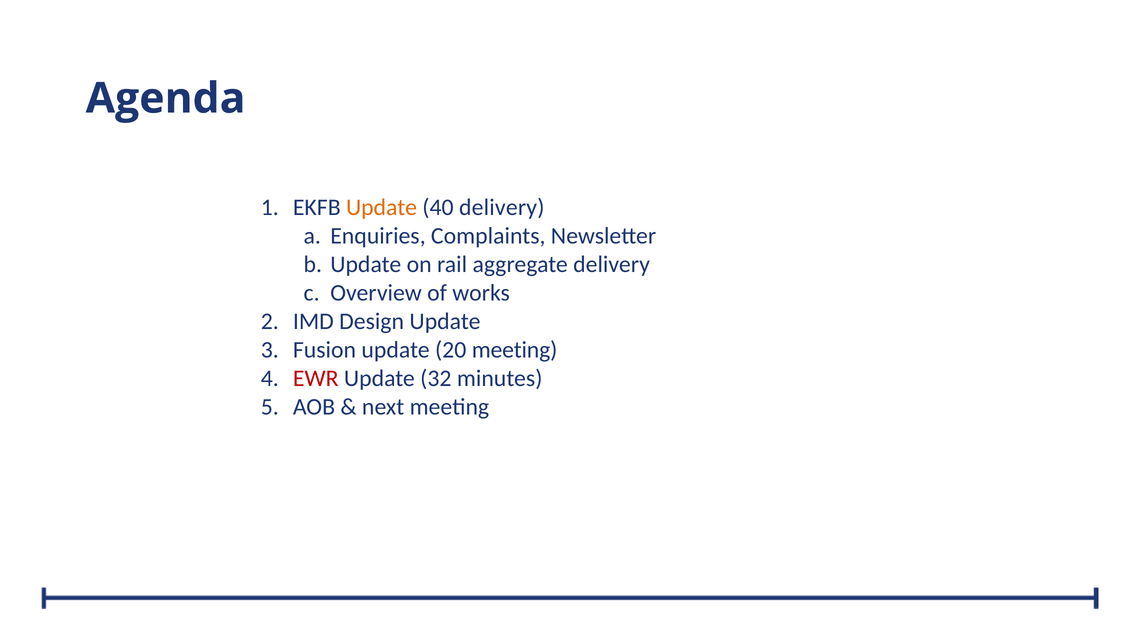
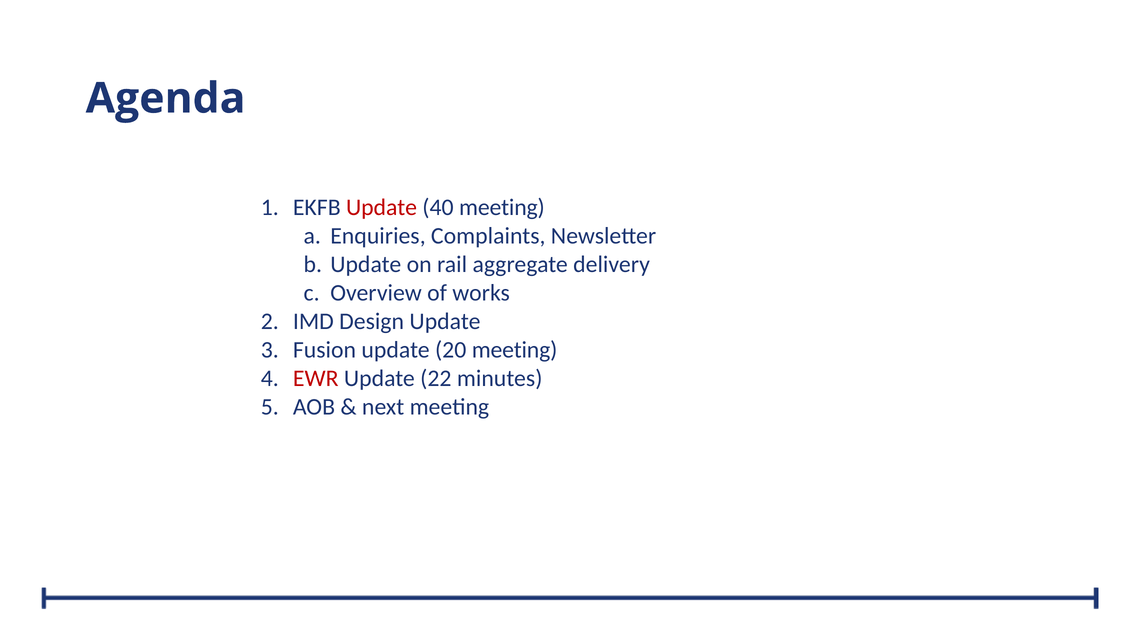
Update colour: orange -> red (382, 208)
40 delivery: delivery -> meeting (502, 208)
32: 32 -> 22 (436, 379)
